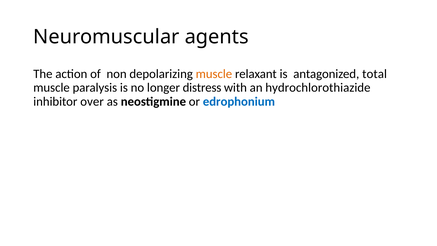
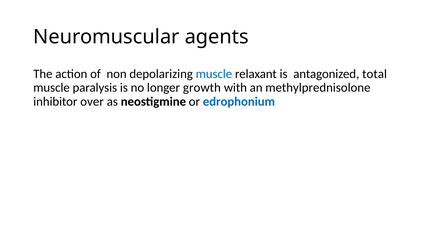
muscle colour: orange -> blue (214, 74)
distress: distress -> growth (202, 88)
hydrochlorothiazide: hydrochlorothiazide -> methylprednisolone (318, 88)
